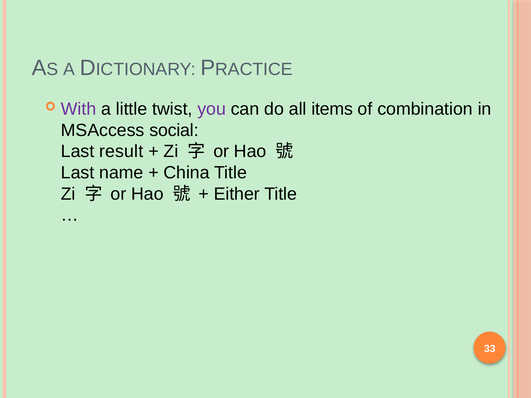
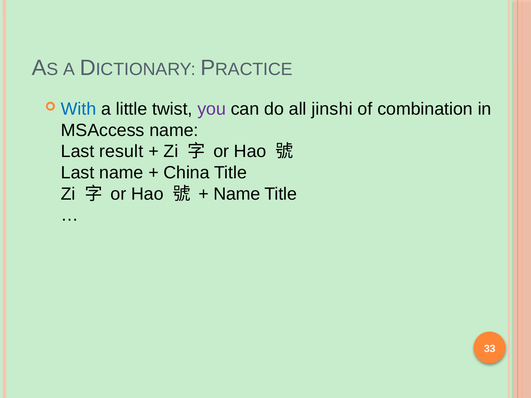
With colour: purple -> blue (79, 109)
items: items -> jinshi (332, 109)
MSAccess social: social -> name (174, 130)
Either: Either -> Name (237, 194)
